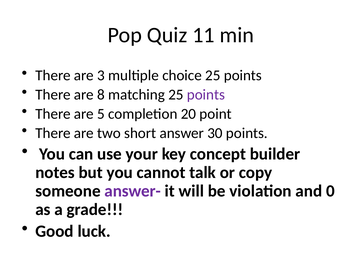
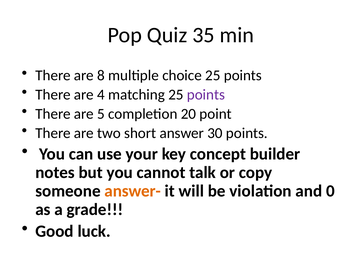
11: 11 -> 35 (203, 35)
3: 3 -> 8 (101, 75)
8: 8 -> 4 (101, 94)
answer- colour: purple -> orange (133, 191)
